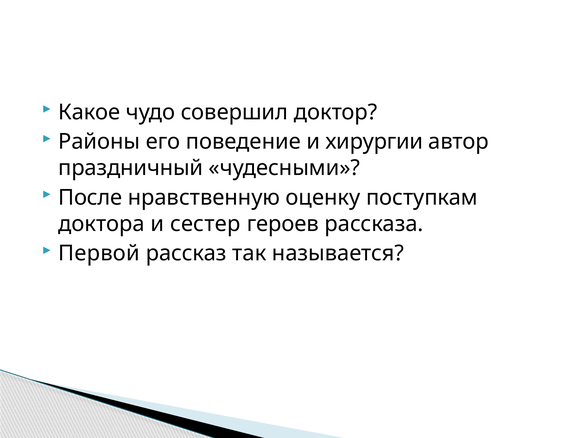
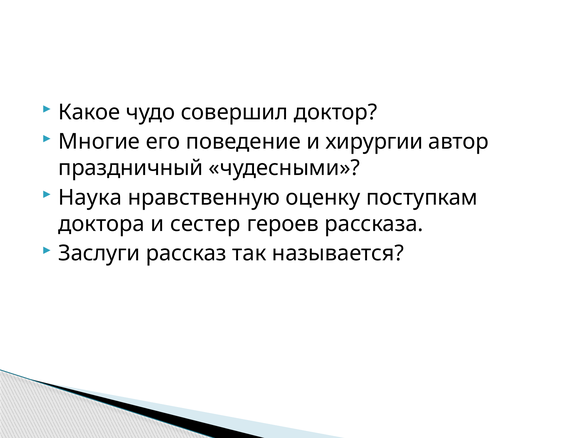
Районы: Районы -> Многие (99, 142)
После: После -> Наука (90, 198)
Первой: Первой -> Заслуги (99, 253)
